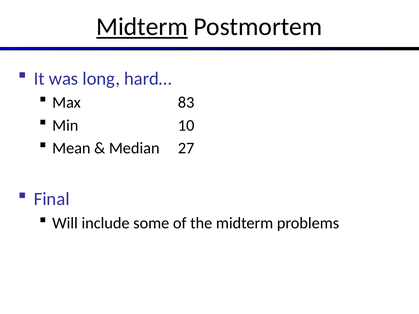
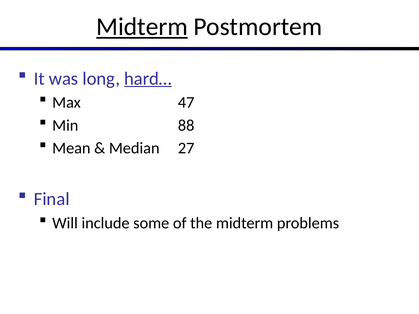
hard… underline: none -> present (148, 79)
83: 83 -> 47 (186, 103)
10: 10 -> 88 (186, 125)
